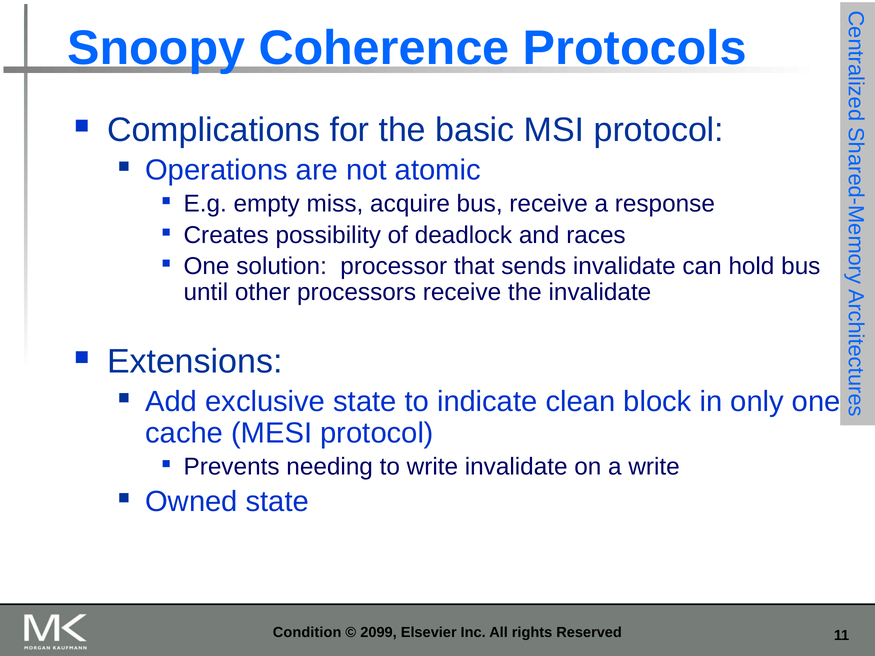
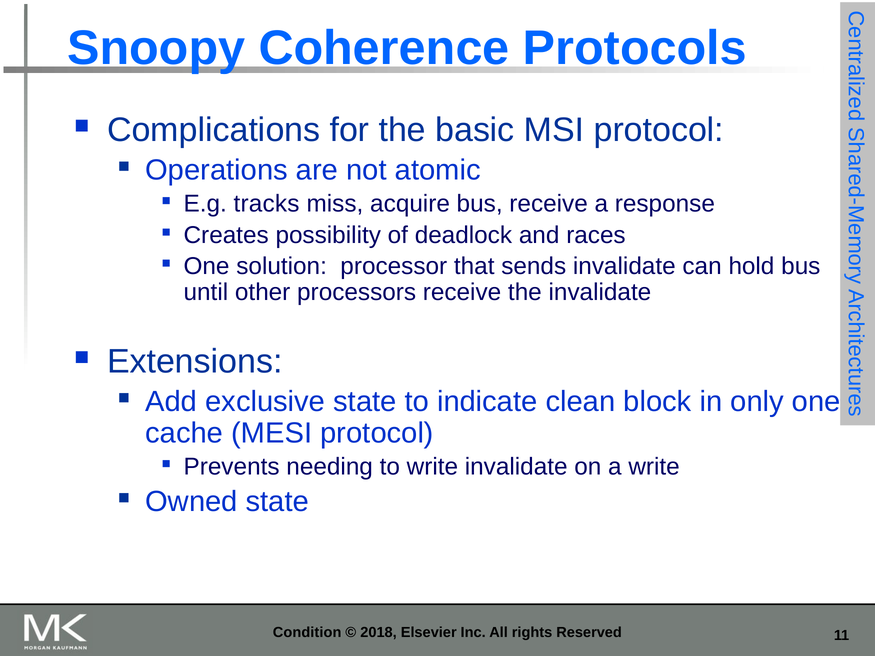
empty: empty -> tracks (267, 204)
2099: 2099 -> 2018 (379, 633)
